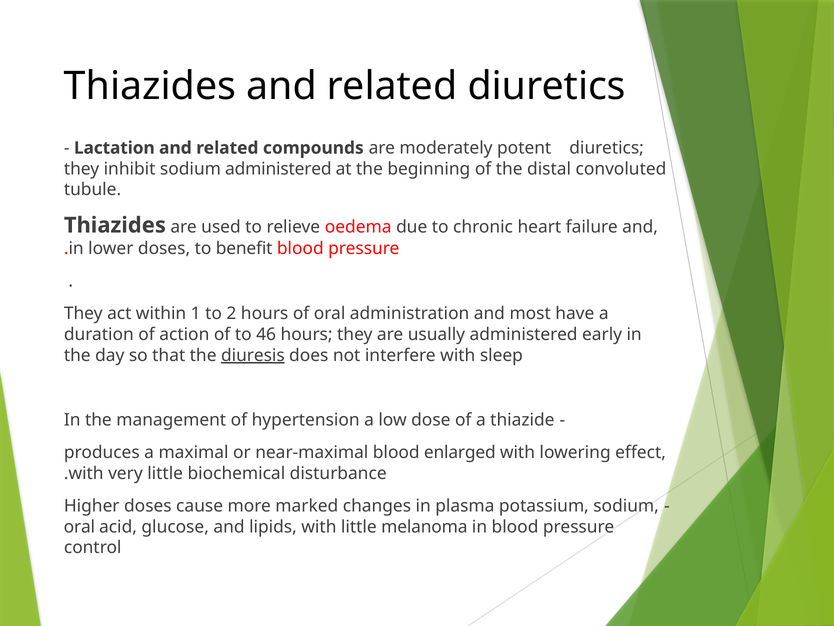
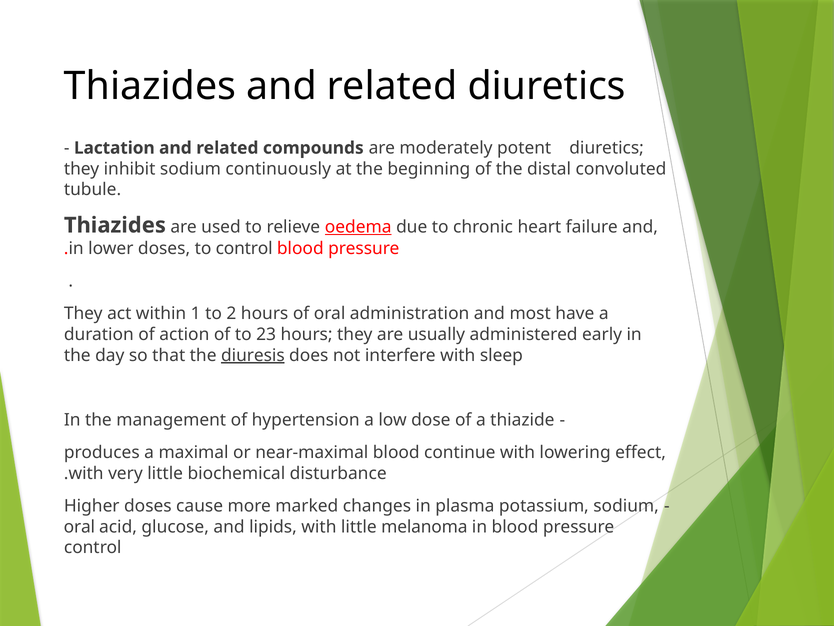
sodium administered: administered -> continuously (278, 169)
oedema underline: none -> present (358, 227)
to benefit: benefit -> control (244, 248)
46: 46 -> 23 (266, 334)
enlarged: enlarged -> continue (460, 452)
